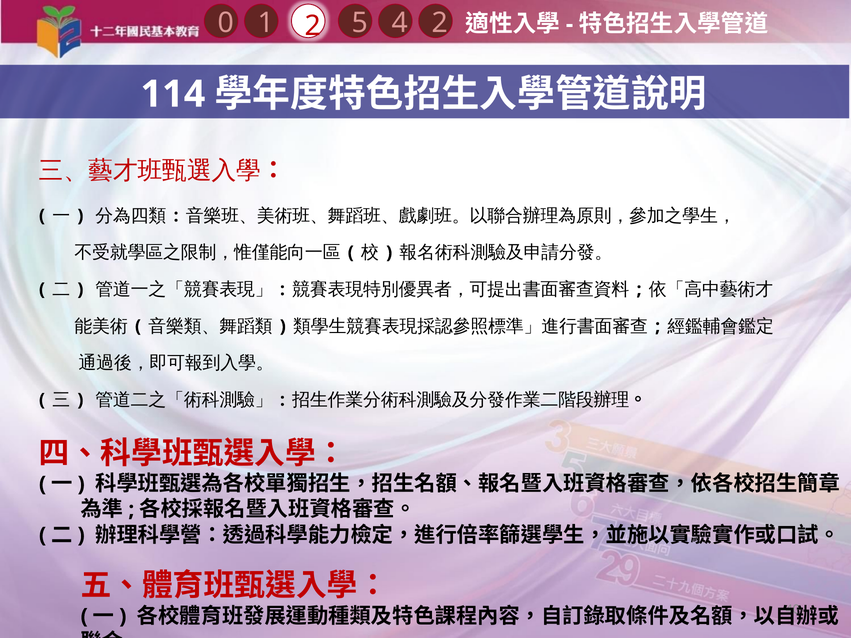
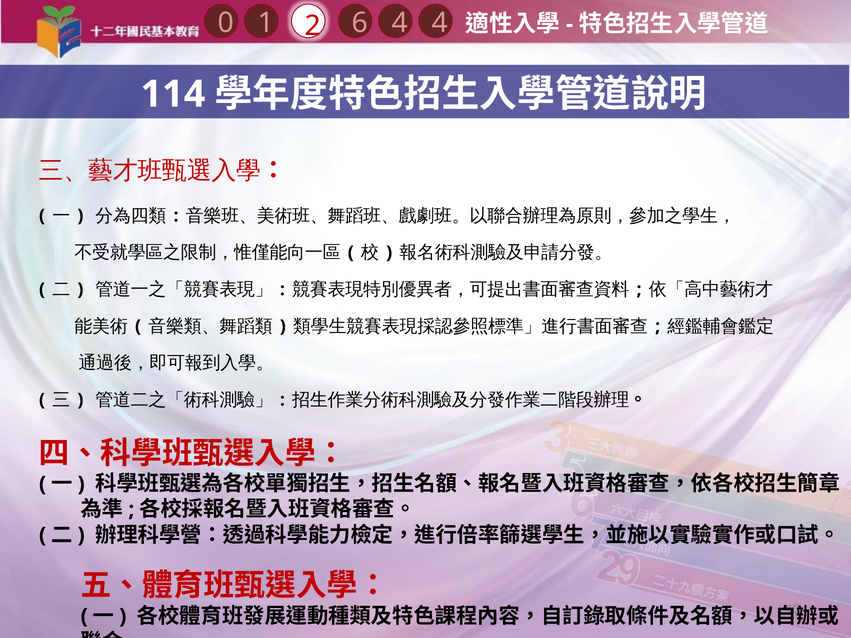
4 2: 2 -> 4 (440, 23)
5: 5 -> 6 (360, 23)
